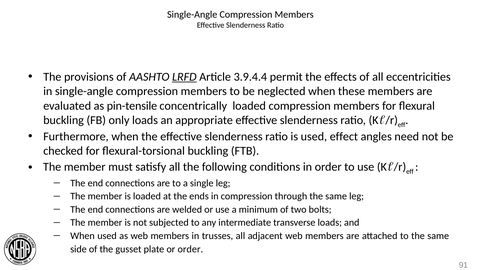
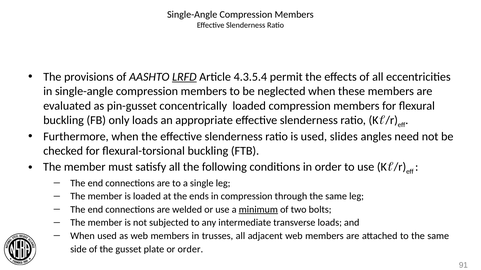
3.9.4.4: 3.9.4.4 -> 4.3.5.4 (250, 77)
pin-tensile: pin-tensile -> pin-gusset (132, 106)
effect: effect -> slides (344, 137)
minimum underline: none -> present (258, 210)
